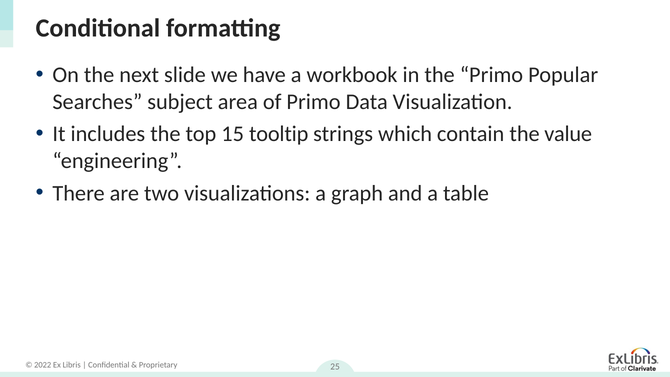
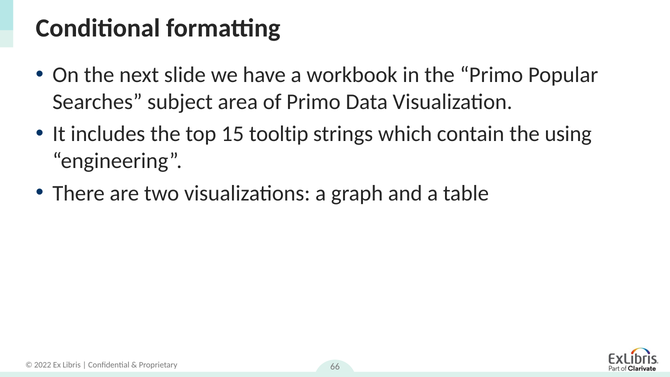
value: value -> using (568, 134)
25: 25 -> 66 (335, 367)
